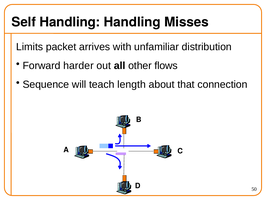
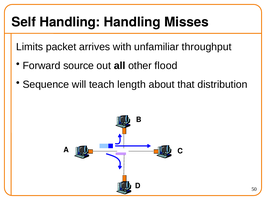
distribution: distribution -> throughput (207, 47)
harder: harder -> source (79, 66)
flows: flows -> flood (166, 66)
connection: connection -> distribution (222, 84)
